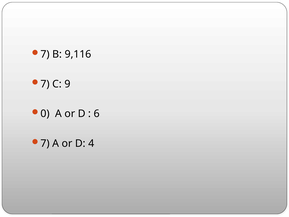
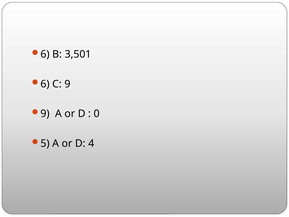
7: 7 -> 6 (45, 54)
9,116: 9,116 -> 3,501 (78, 54)
7: 7 -> 6 (45, 84)
0: 0 -> 9 (45, 114)
6: 6 -> 0 (97, 114)
7: 7 -> 5 (45, 143)
